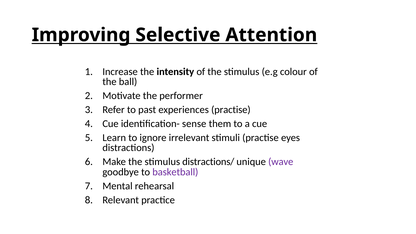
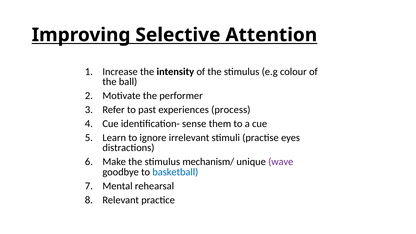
experiences practise: practise -> process (231, 110)
distractions/: distractions/ -> mechanism/ (208, 162)
basketball colour: purple -> blue (175, 172)
